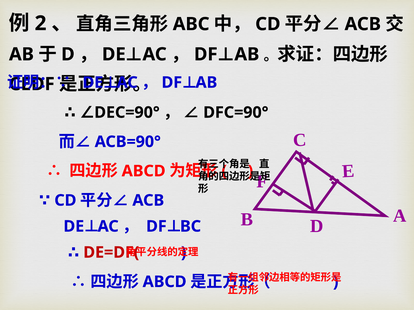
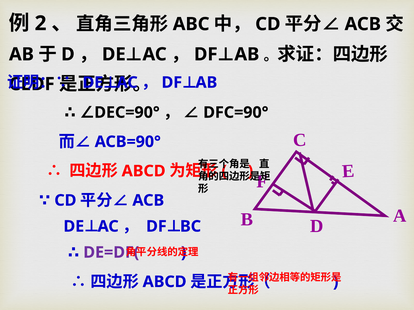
DE=DF( colour: red -> purple (111, 253)
